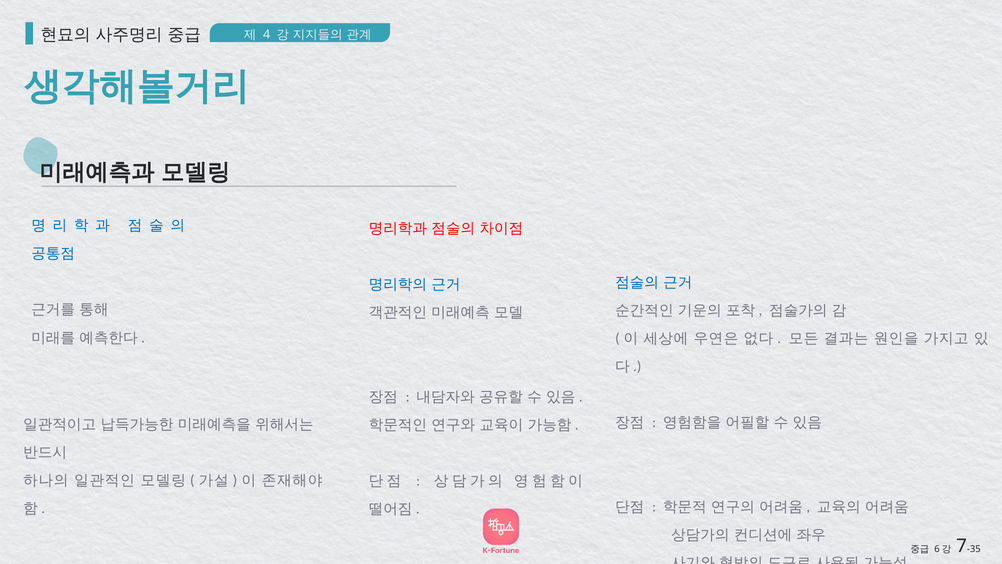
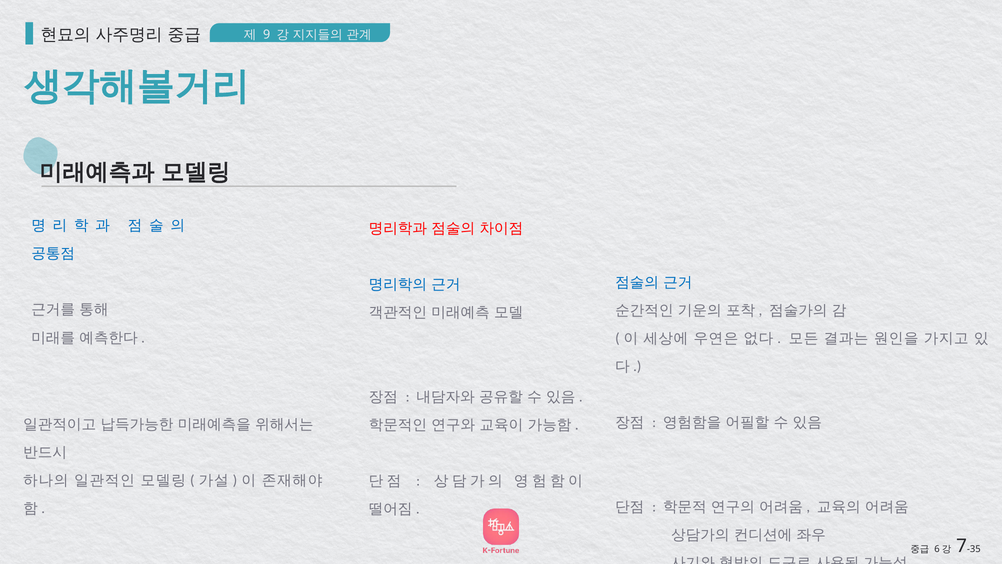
4: 4 -> 9 (267, 35)
